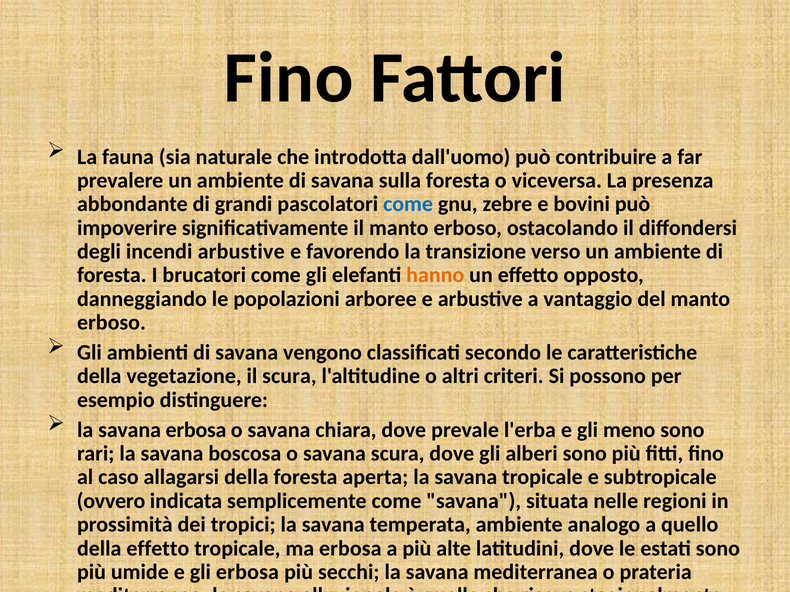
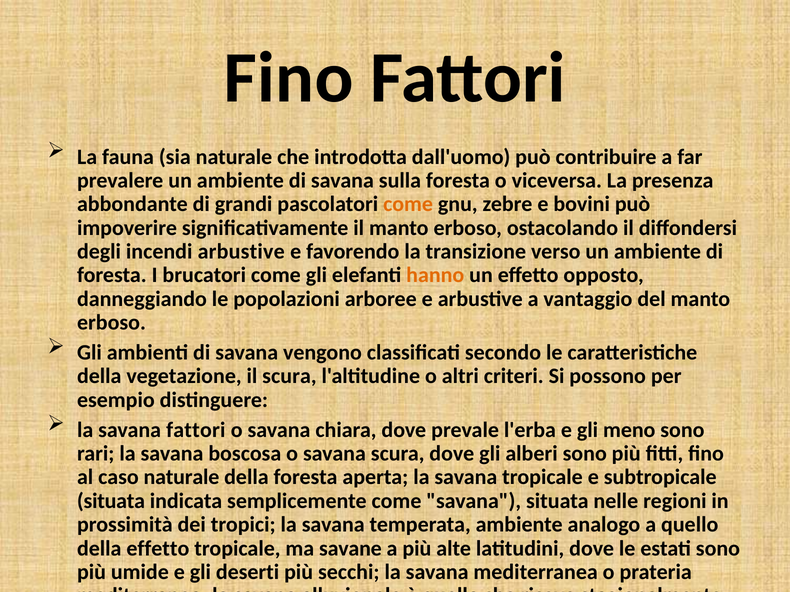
come colour: blue -> orange (408, 204)
savana erbosa: erbosa -> fattori (196, 430)
caso allagarsi: allagarsi -> naturale (181, 478)
ovvero: ovvero -> situata (111, 501)
ma erbosa: erbosa -> savane (350, 549)
gli erbosa: erbosa -> deserti (248, 572)
